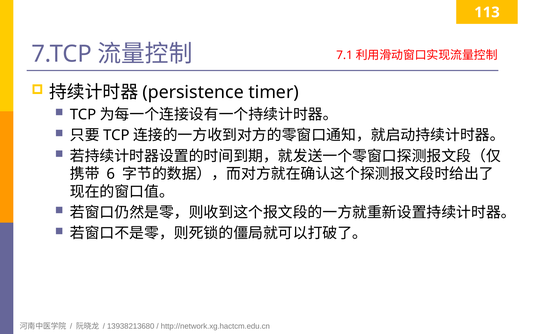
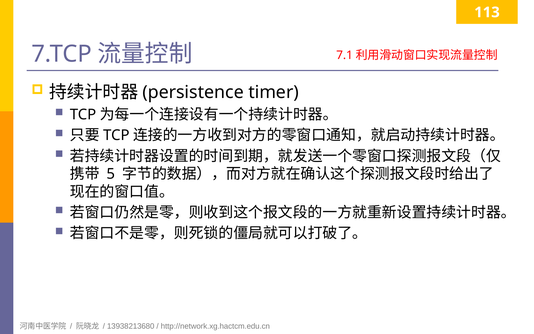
6: 6 -> 5 (111, 174)
